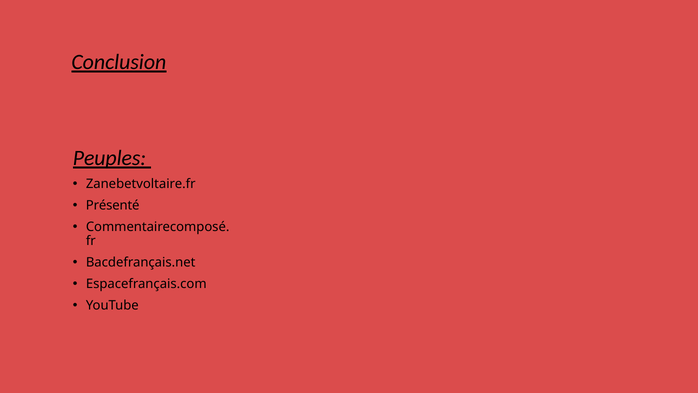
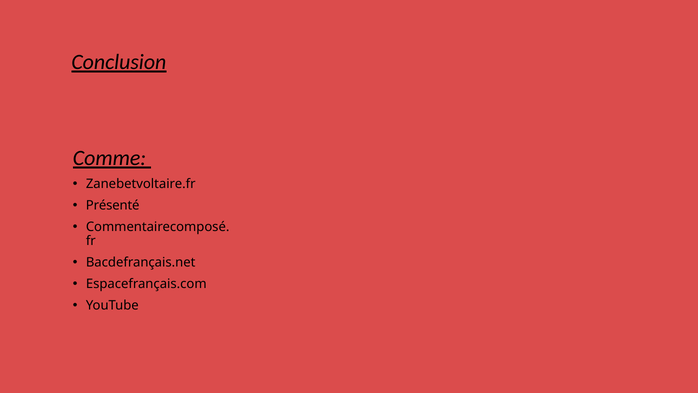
Peuples: Peuples -> Comme (109, 158)
